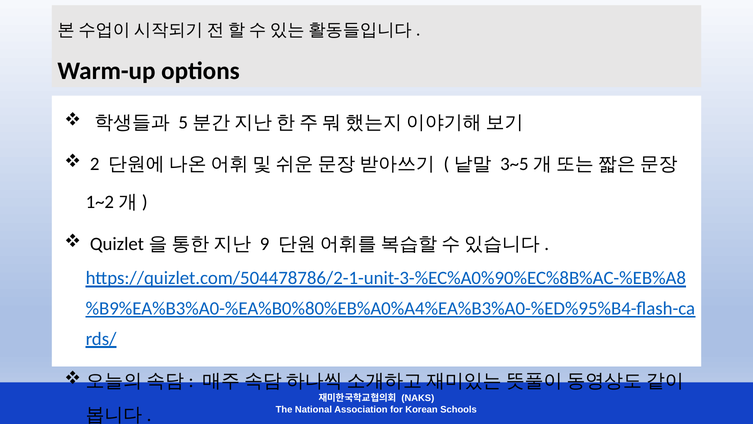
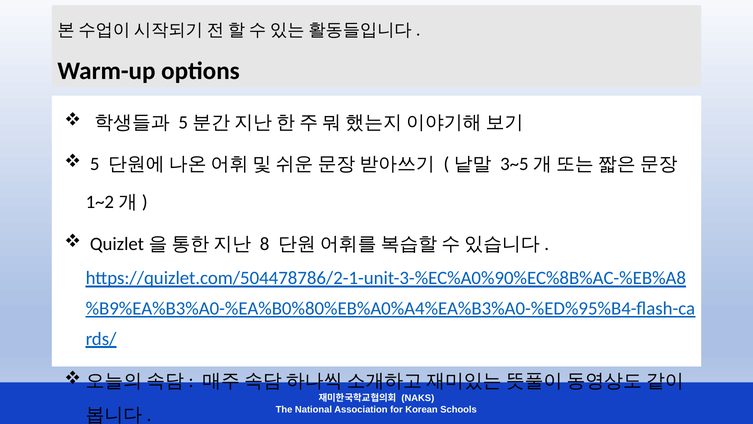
2: 2 -> 5 (95, 164)
9: 9 -> 8 (265, 244)
